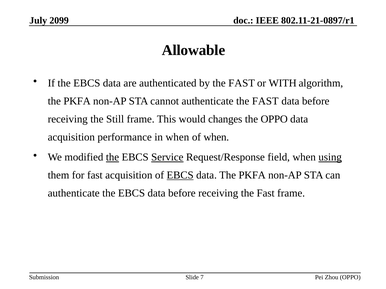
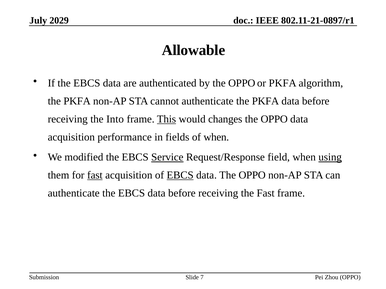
2099: 2099 -> 2029 (59, 21)
by the FAST: FAST -> OPPO (242, 83)
or WITH: WITH -> PKFA (283, 83)
authenticate the FAST: FAST -> PKFA (265, 101)
Still: Still -> Into (115, 119)
This underline: none -> present (166, 119)
in when: when -> fields (177, 137)
the underline: present -> none (112, 157)
fast underline: none -> present (95, 175)
data The PKFA: PKFA -> OPPO (252, 175)
